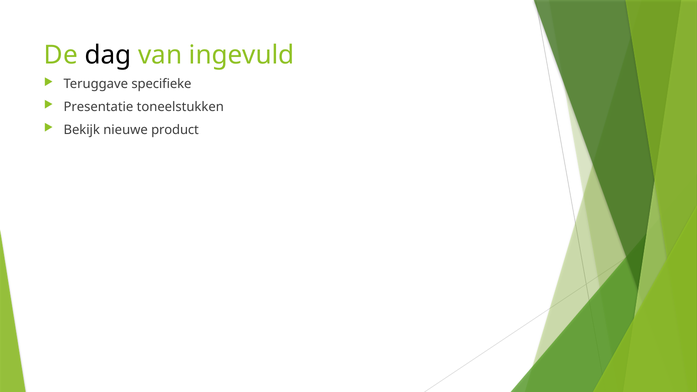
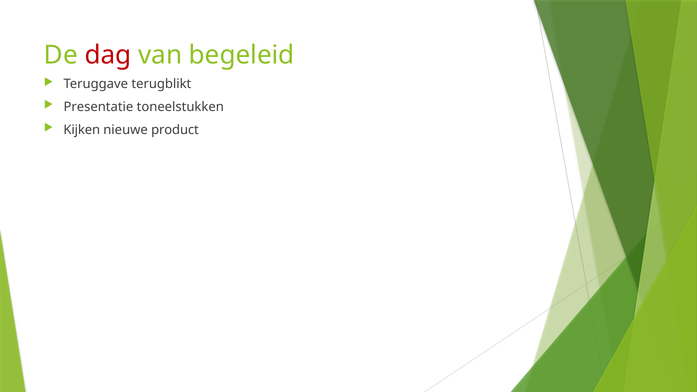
dag colour: black -> red (108, 55)
ingevuld: ingevuld -> begeleid (242, 55)
specifieke: specifieke -> terugblikt (161, 84)
Bekijk: Bekijk -> Kijken (82, 130)
